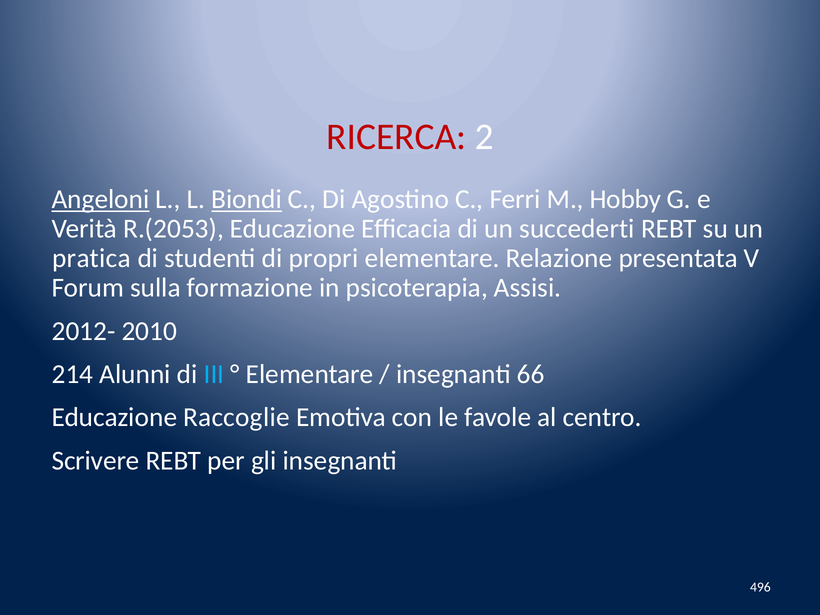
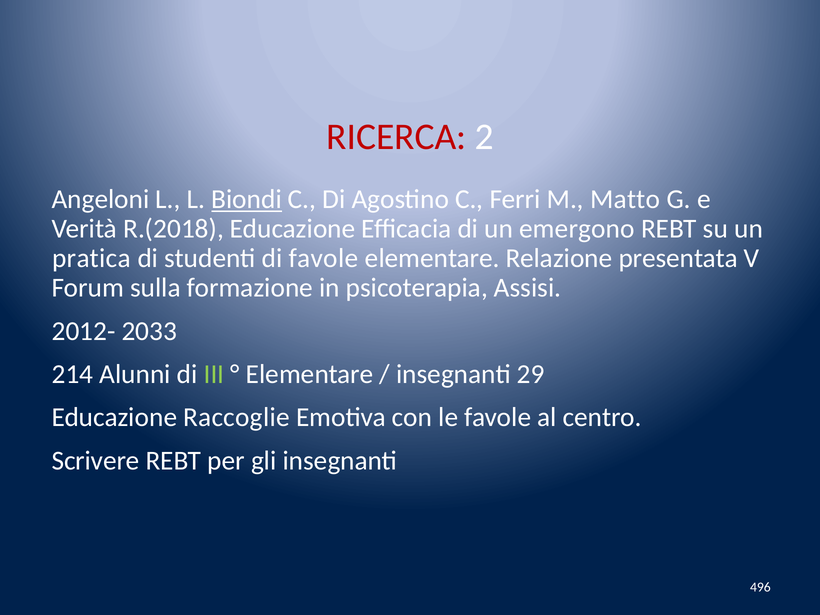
Angeloni underline: present -> none (101, 199)
Hobby: Hobby -> Matto (625, 199)
R.(2053: R.(2053 -> R.(2018 (174, 229)
succederti: succederti -> emergono (577, 229)
di propri: propri -> favole (324, 258)
2010: 2010 -> 2033 (149, 331)
III colour: light blue -> light green (214, 374)
66: 66 -> 29 (531, 374)
